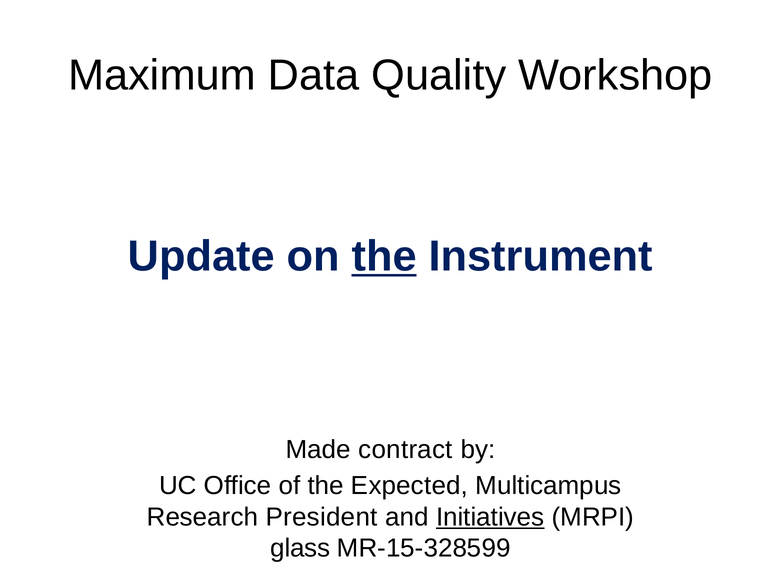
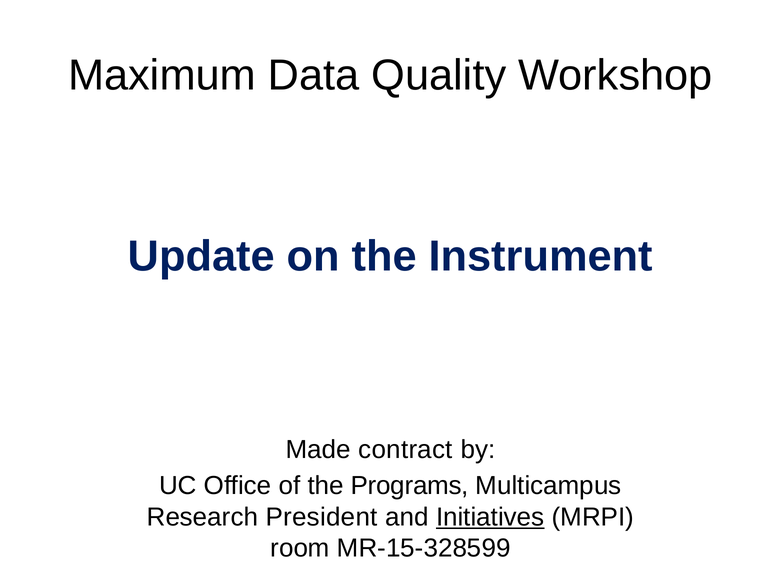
the underline: present -> none (384, 257)
Expected: Expected -> Programs (410, 486)
glass: glass -> room (300, 548)
